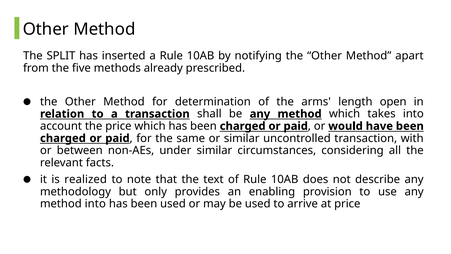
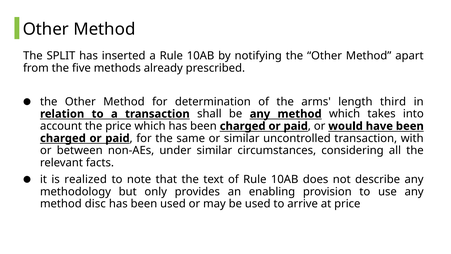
open: open -> third (393, 102)
method into: into -> disc (95, 204)
